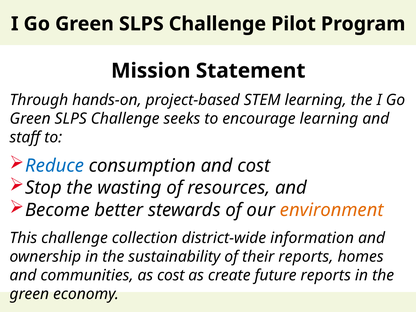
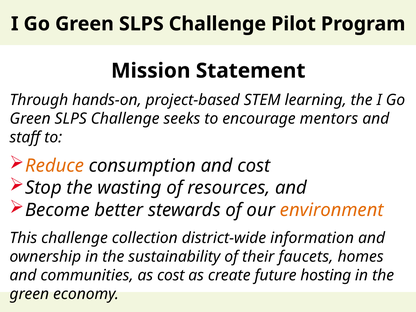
encourage learning: learning -> mentors (329, 119)
Reduce colour: blue -> orange (55, 166)
their reports: reports -> faucets (306, 257)
future reports: reports -> hosting (326, 275)
